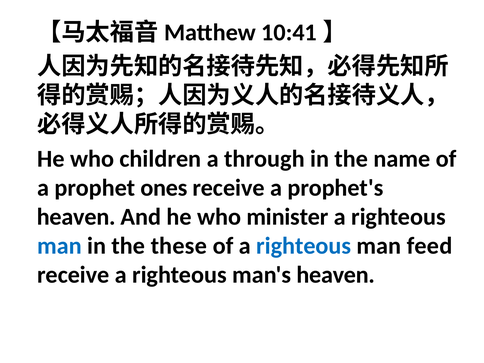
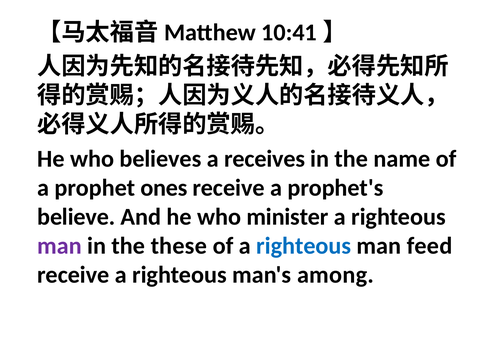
children: children -> believes (160, 159)
through: through -> receives (265, 159)
heaven: heaven -> believe (76, 217)
man colour: blue -> purple (60, 246)
man's heaven: heaven -> among (336, 275)
